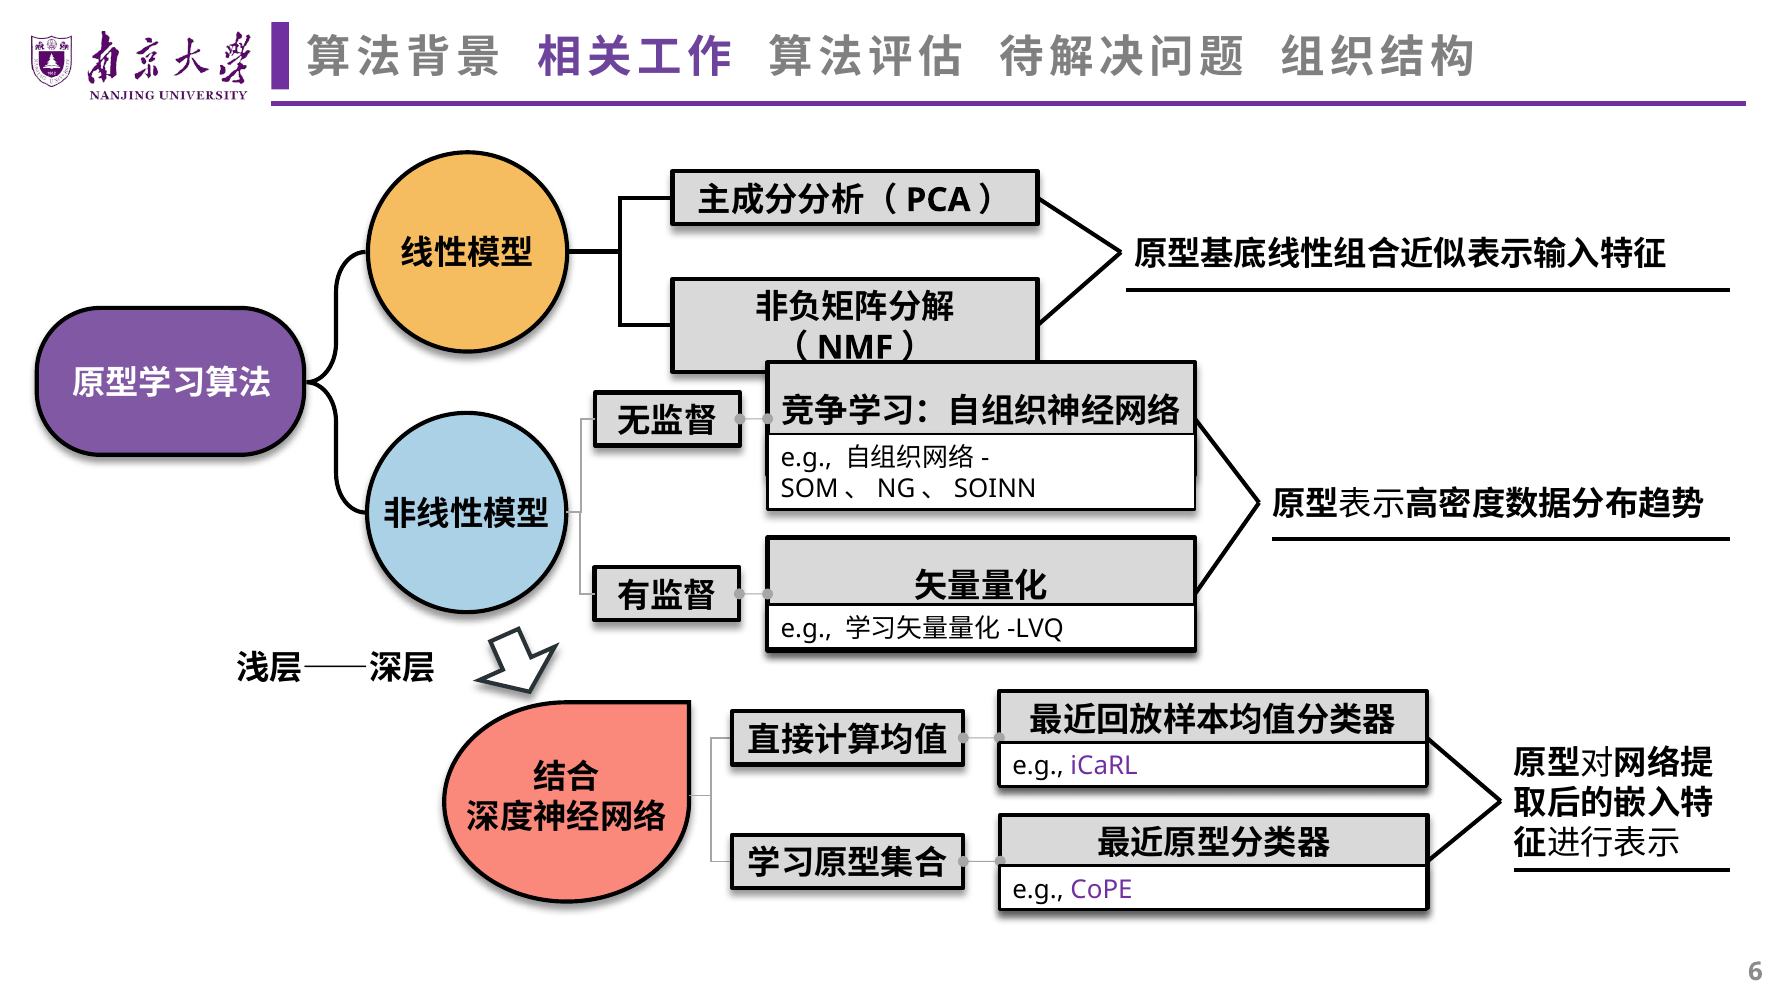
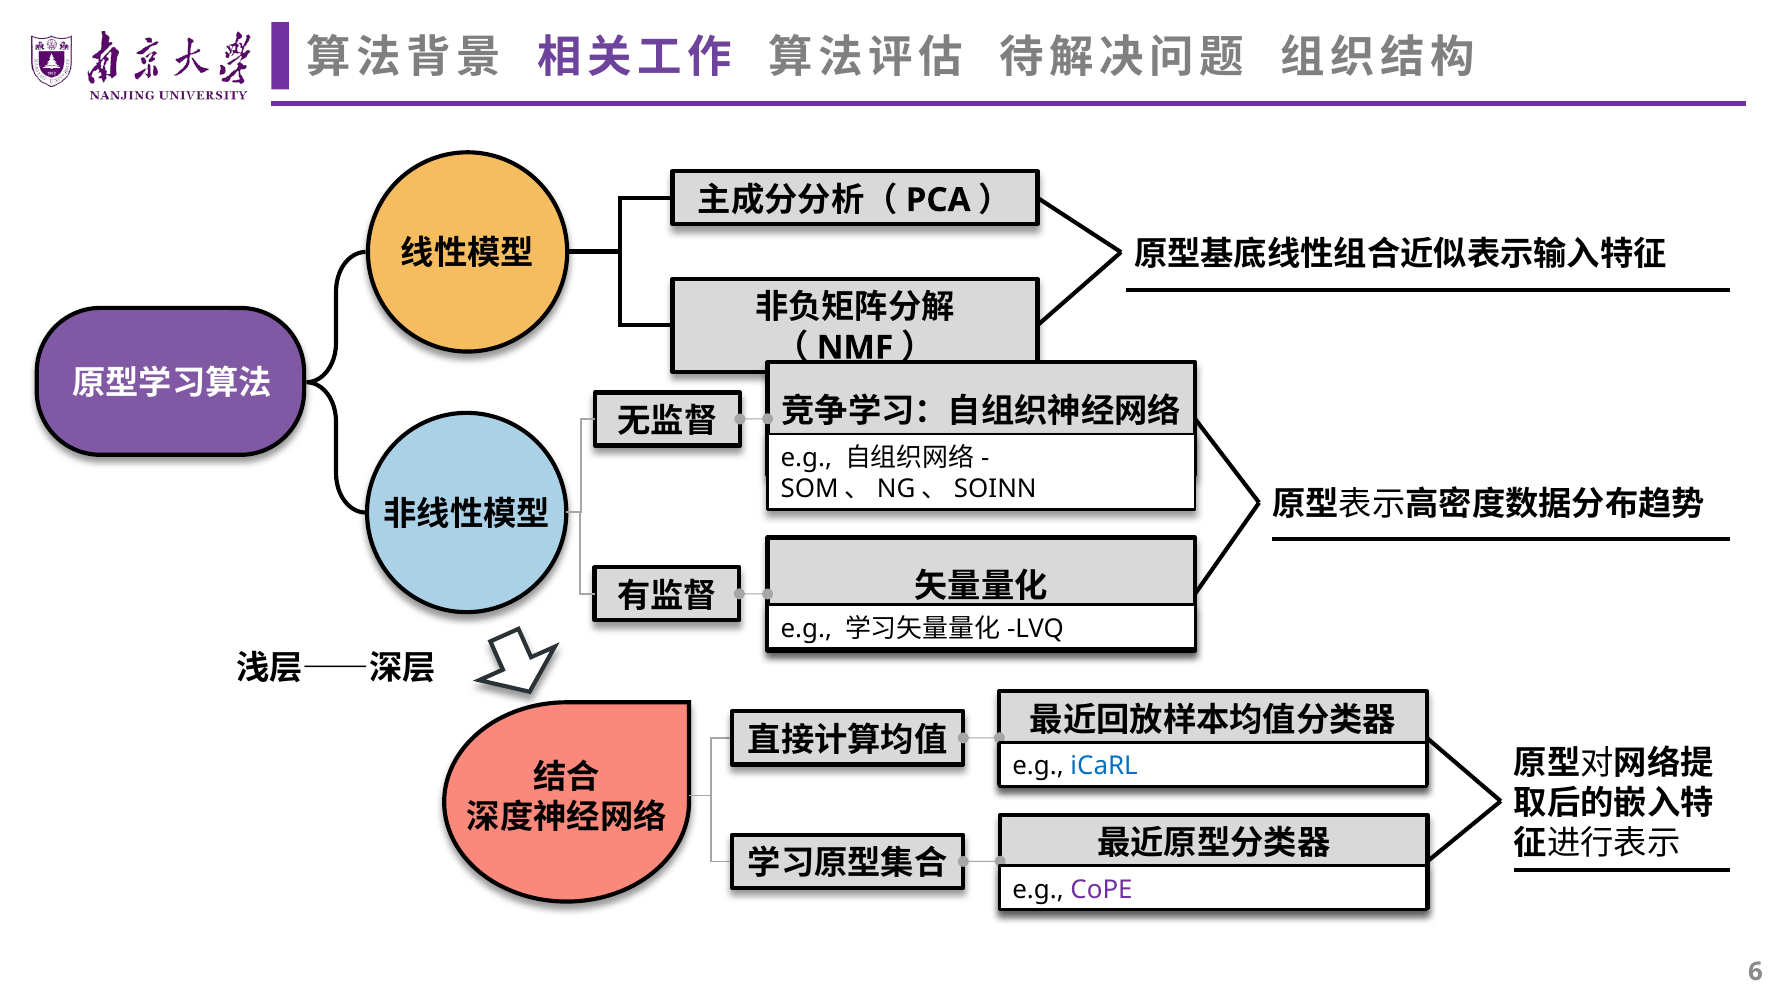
iCaRL colour: purple -> blue (1104, 766)
